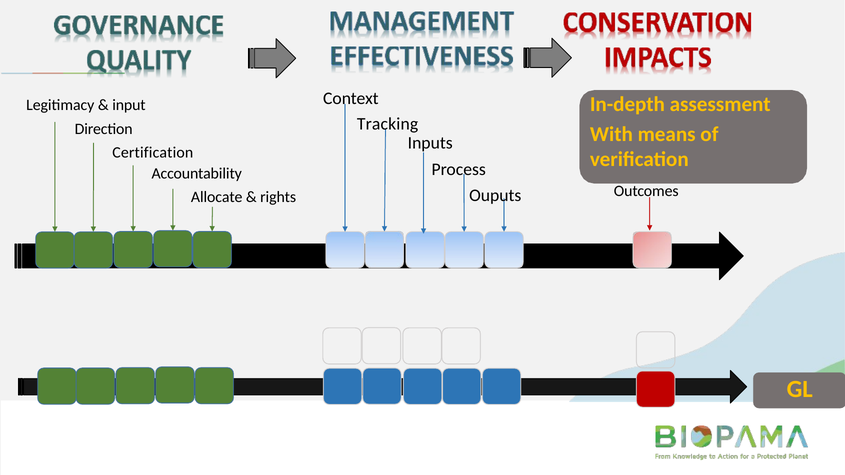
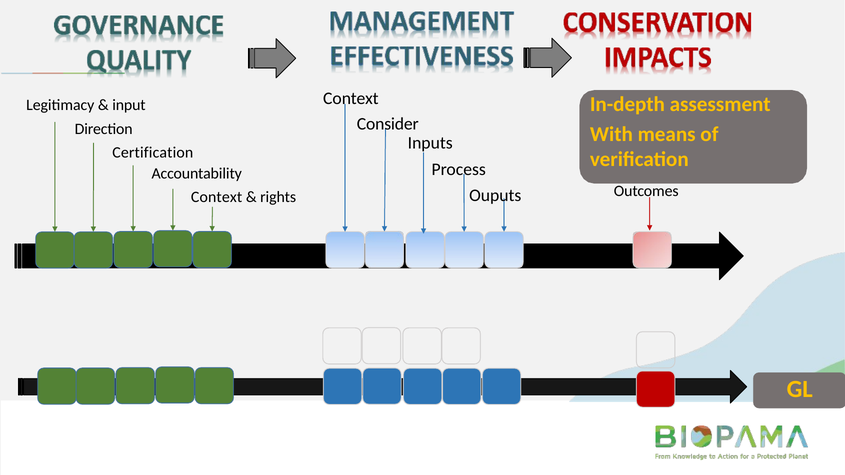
Tracking: Tracking -> Consider (388, 124)
Allocate: Allocate -> Context (217, 197)
